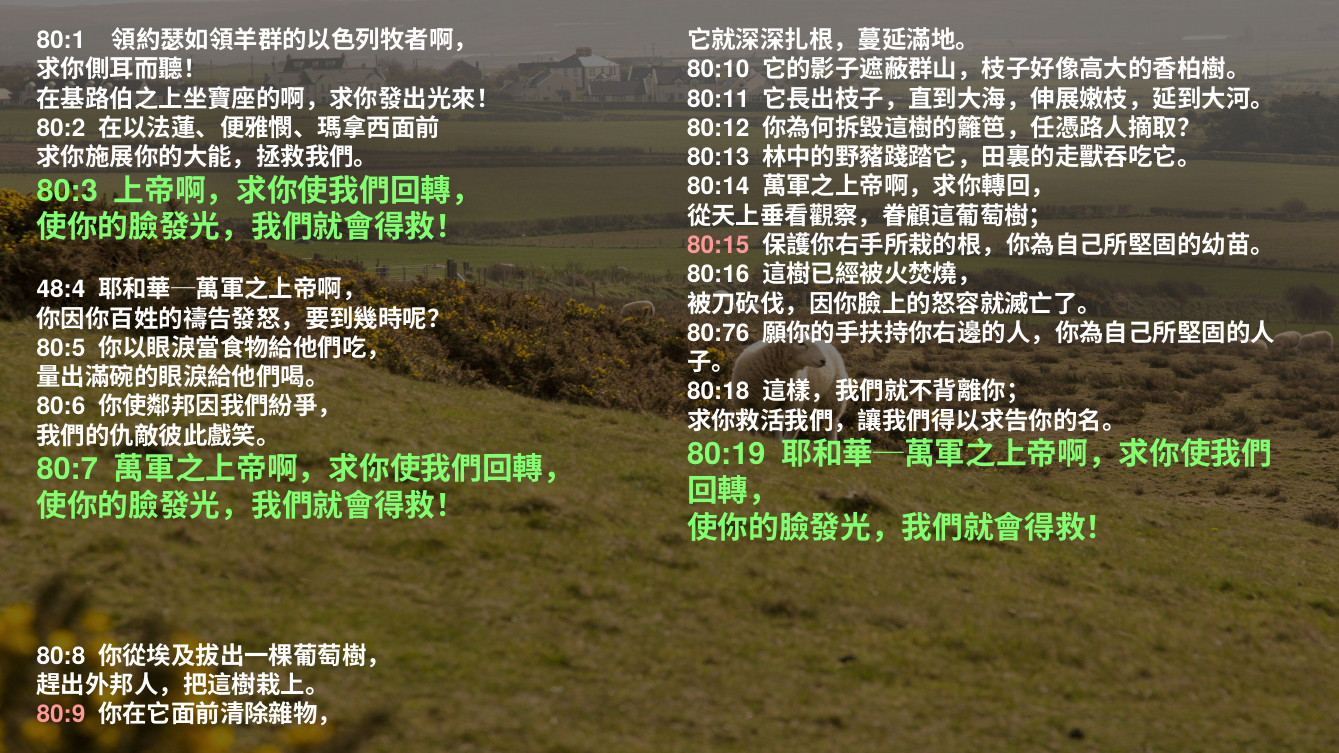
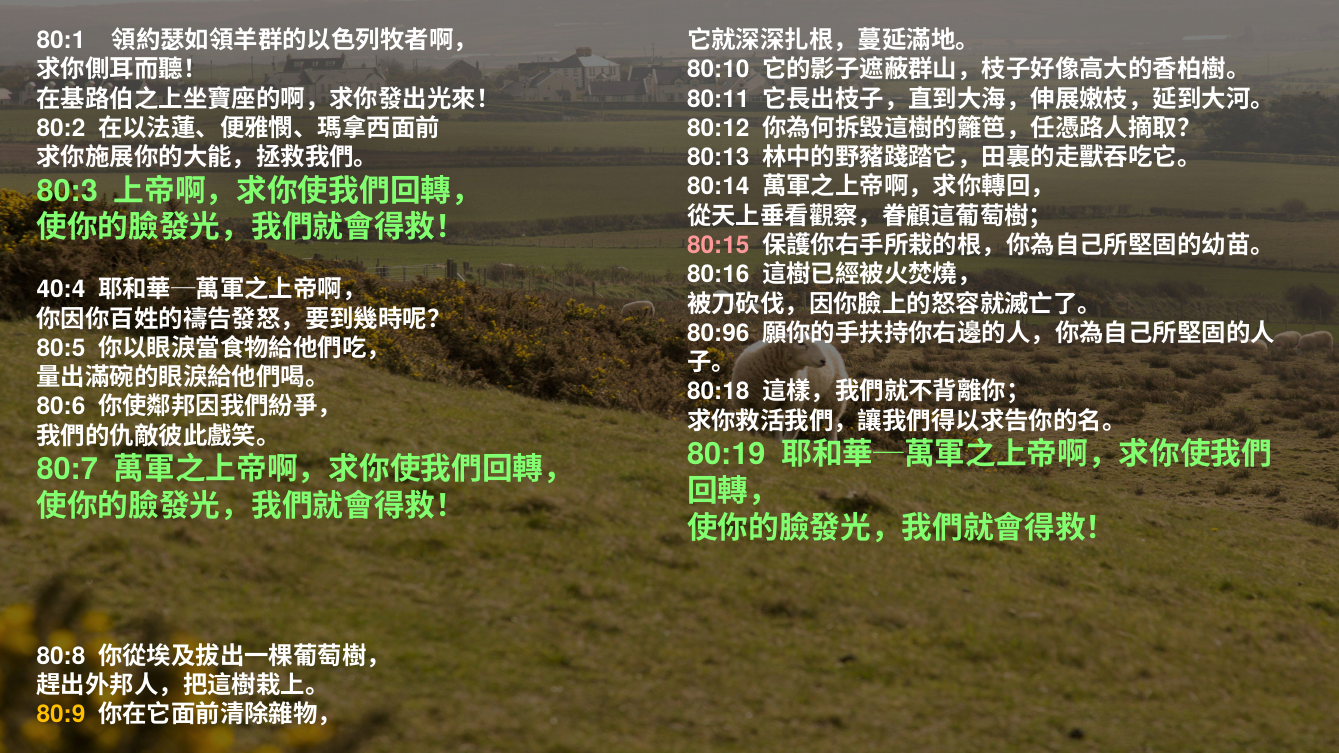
48:4: 48:4 -> 40:4 (61, 290)
80:76: 80:76 -> 80:96 (718, 333)
80:9 colour: pink -> yellow (61, 715)
